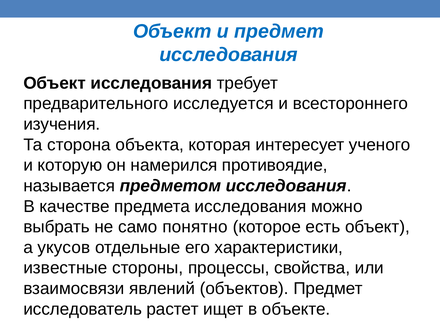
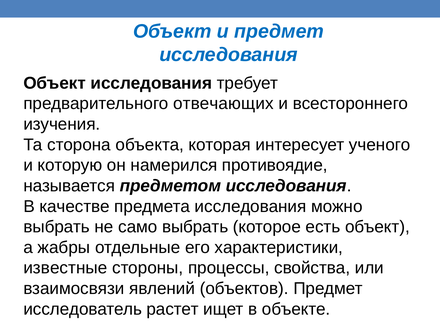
исследуется: исследуется -> отвечающих (223, 104)
само понятно: понятно -> выбрать (195, 227)
укусов: укусов -> жабры (64, 247)
